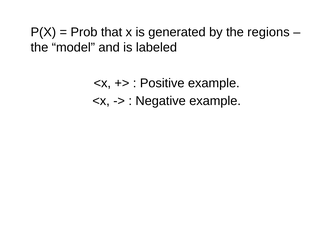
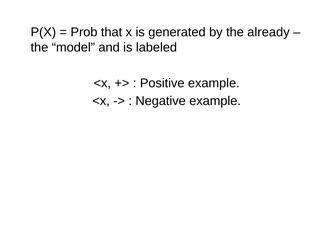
regions: regions -> already (268, 32)
